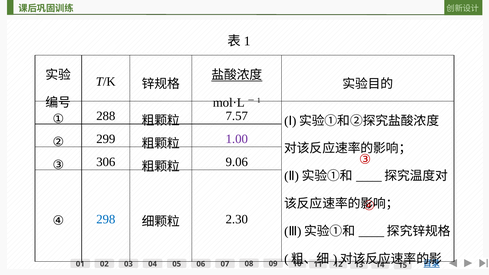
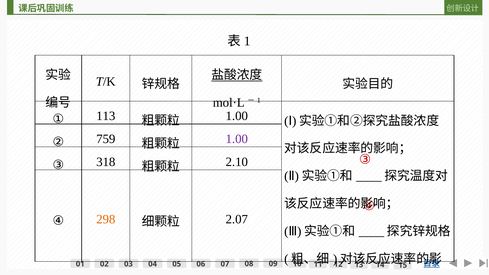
288: 288 -> 113 (106, 116)
7.57: 7.57 -> 1.00 (237, 116)
299: 299 -> 759 (106, 139)
306: 306 -> 318 (106, 162)
9.06: 9.06 -> 2.10 (237, 162)
298 colour: blue -> orange (106, 219)
2.30: 2.30 -> 2.07 (237, 219)
